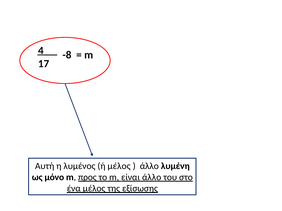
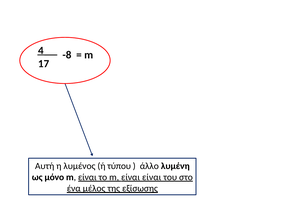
ή μέλος: μέλος -> τύπου (119, 166)
προς: προς -> είναι (87, 178)
είναι άλλο: άλλο -> είναι (152, 178)
